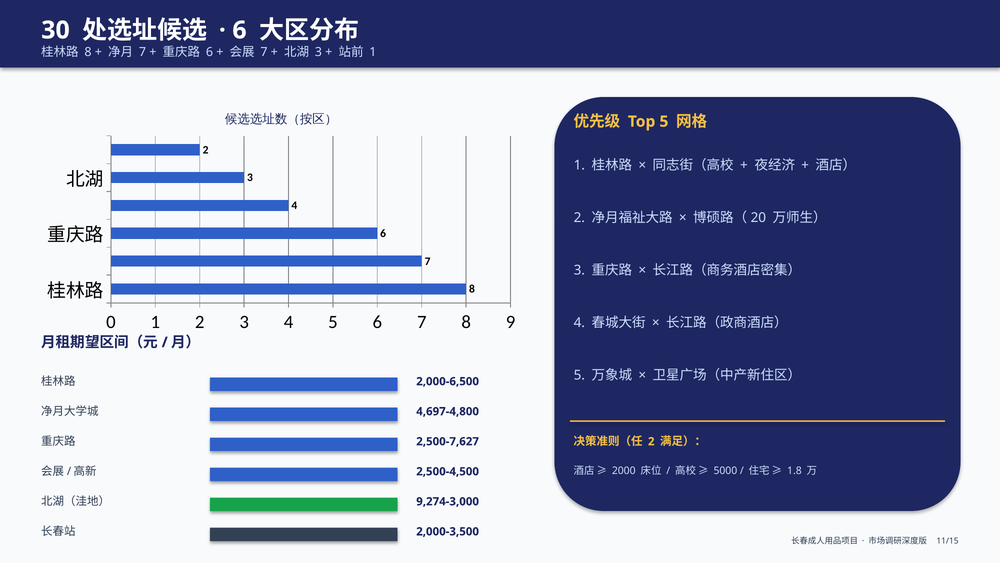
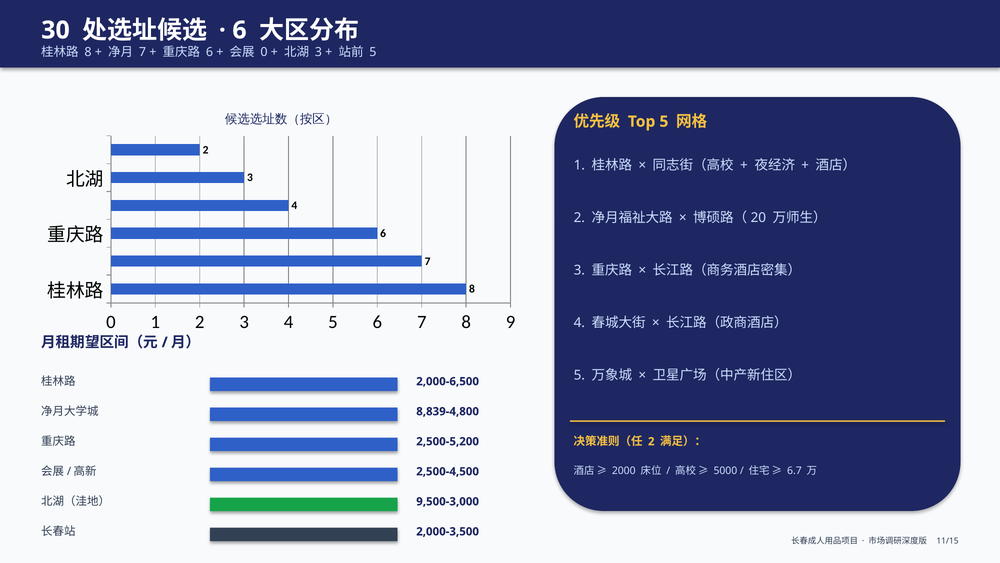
7: 7 -> 0 (264, 52)
1: 1 -> 5 (373, 52)
4,697-4,800: 4,697-4,800 -> 8,839-4,800 (448, 411)
2,500-7,627: 2,500-7,627 -> 2,500-5,200 (448, 441)
1.8: 1.8 -> 6.7 (794, 470)
9,274-3,000: 9,274-3,000 -> 9,500-3,000 (448, 501)
